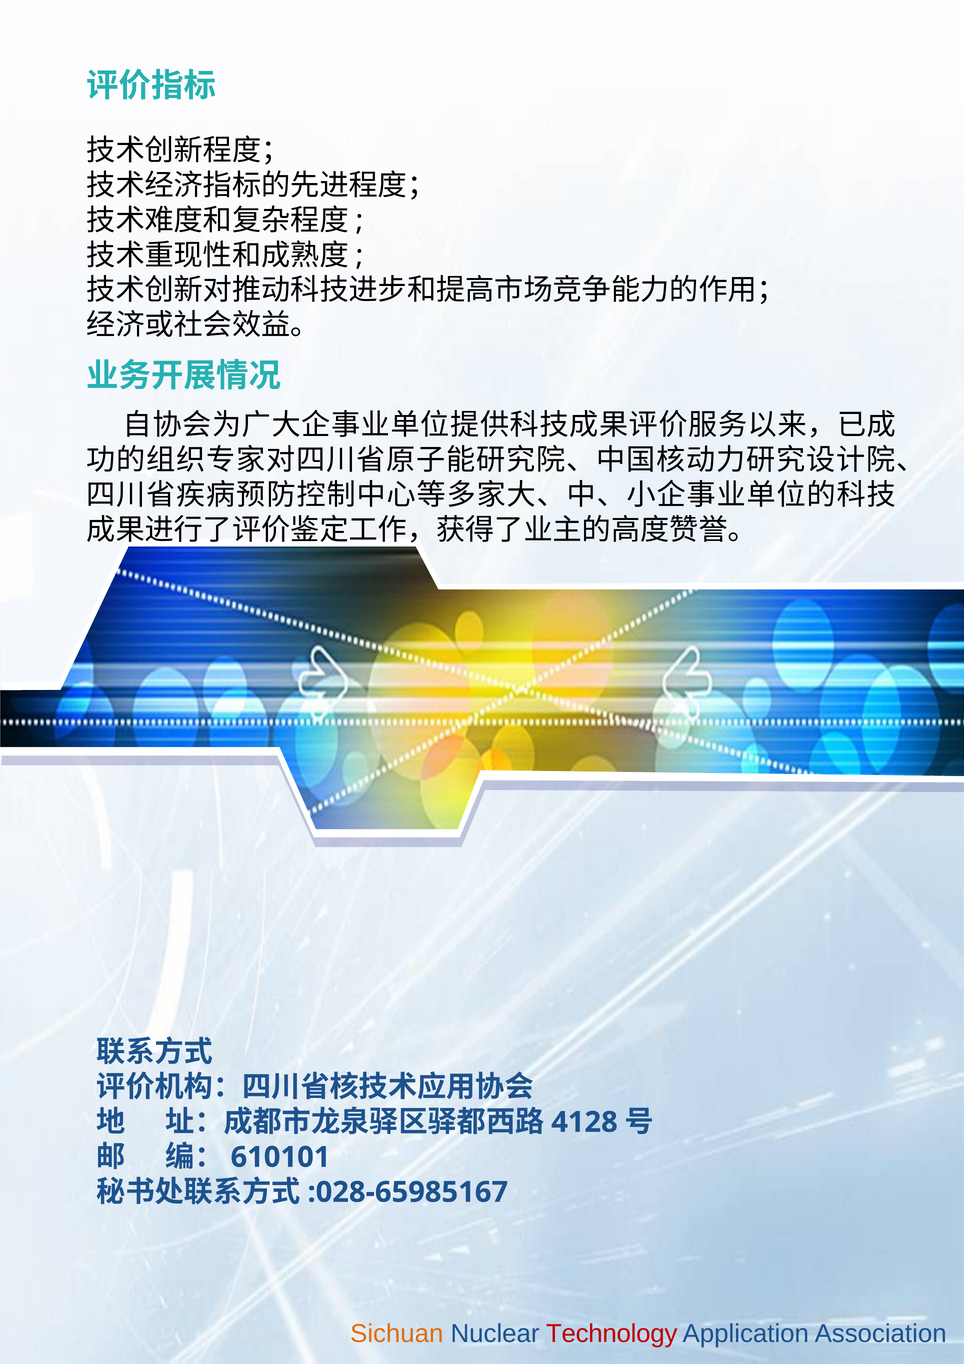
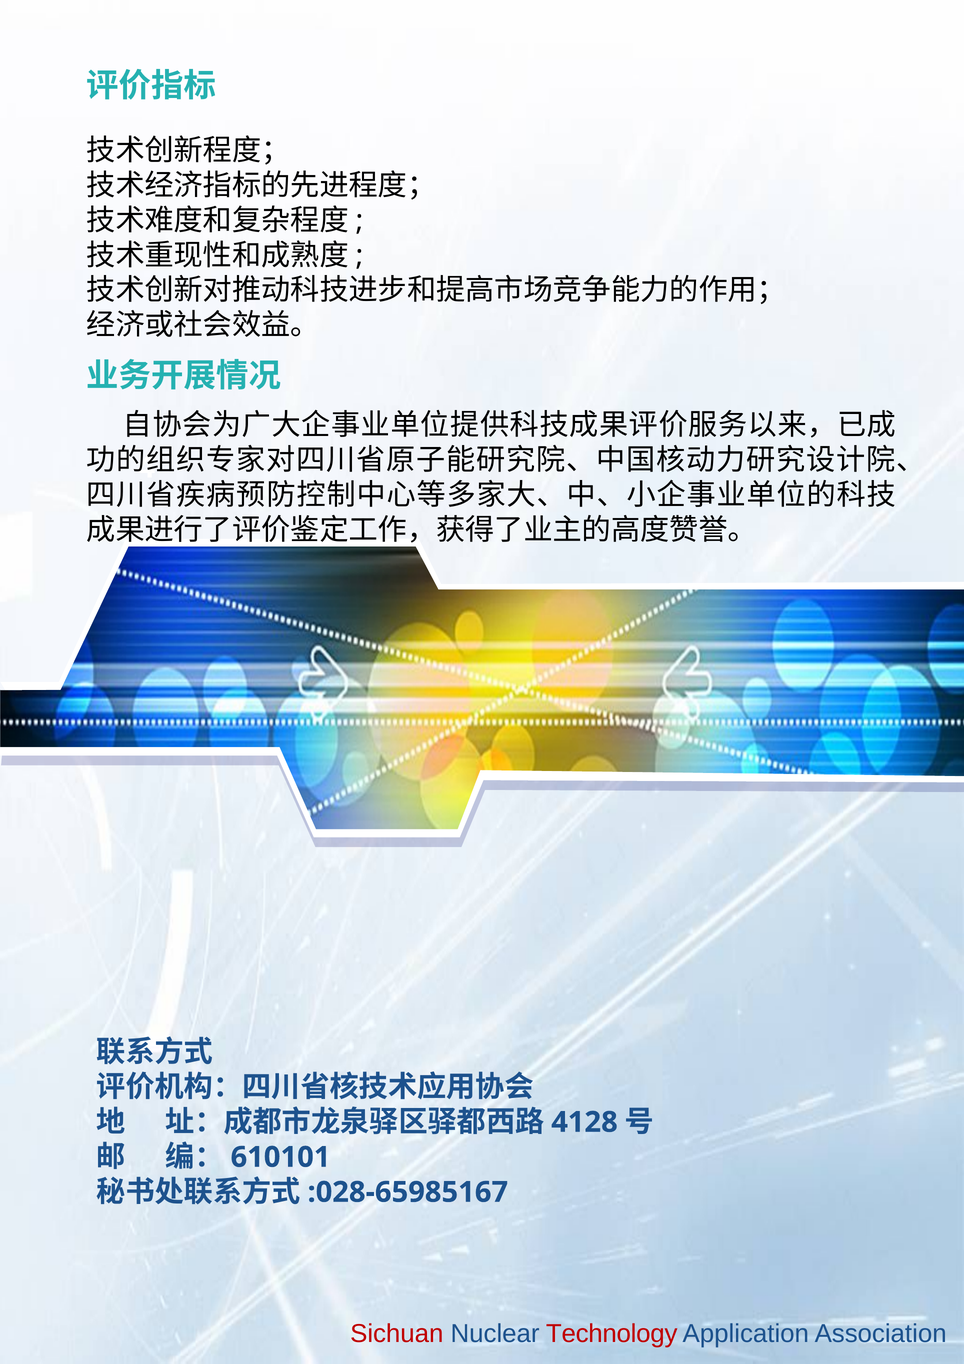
Sichuan colour: orange -> red (397, 1333)
